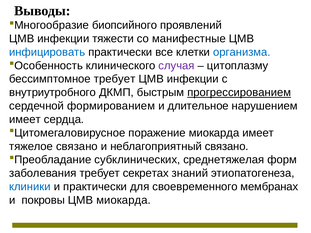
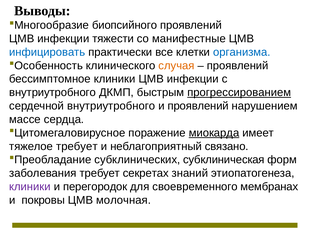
случая colour: purple -> orange (176, 66)
цитоплазму: цитоплазму -> проявлений (238, 66)
бессимптомное требует: требует -> клиники (115, 79)
сердечной формированием: формированием -> внутриутробного (111, 106)
и длительное: длительное -> проявлений (198, 106)
имеет: имеет -> массе (25, 120)
миокарда underline: none -> present (214, 133)
тяжелое связано: связано -> требует (77, 146)
среднетяжелая: среднетяжелая -> субклиническая (224, 160)
клиники colour: blue -> purple (30, 187)
и практически: практически -> перегородок (95, 187)
ЦМВ миокарда: миокарда -> молочная (124, 200)
